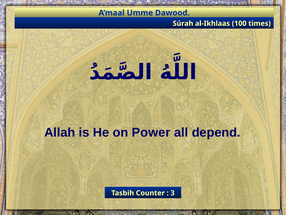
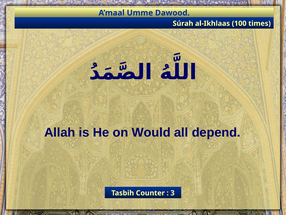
Power: Power -> Would (151, 132)
